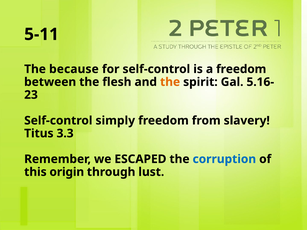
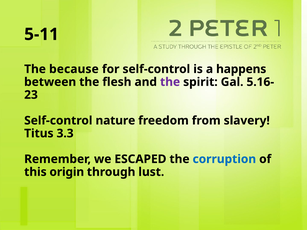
a freedom: freedom -> happens (241, 69)
the colour: orange -> purple (170, 82)
simply: simply -> nature (115, 121)
